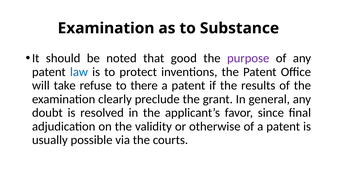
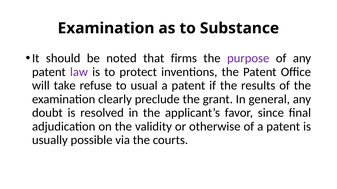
good: good -> firms (184, 58)
law colour: blue -> purple (79, 72)
there: there -> usual (144, 86)
